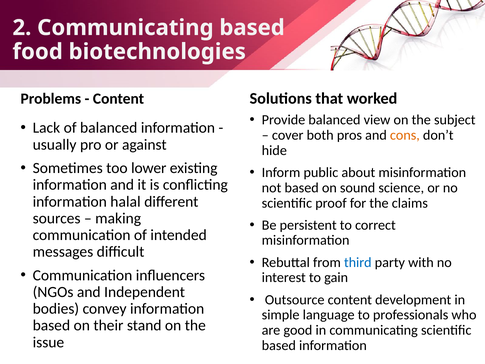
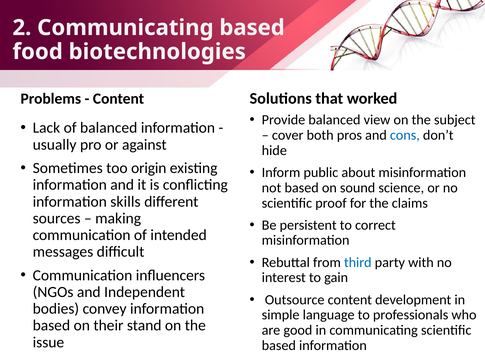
cons colour: orange -> blue (405, 135)
lower: lower -> origin (149, 168)
halal: halal -> skills (125, 201)
